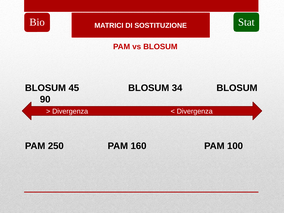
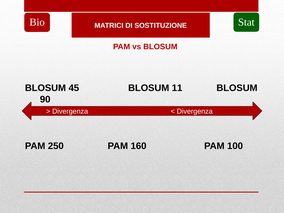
34: 34 -> 11 (177, 88)
